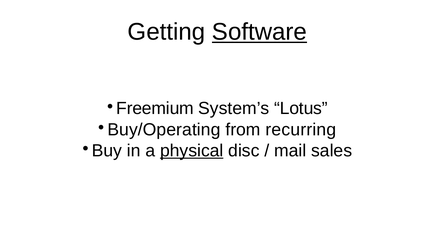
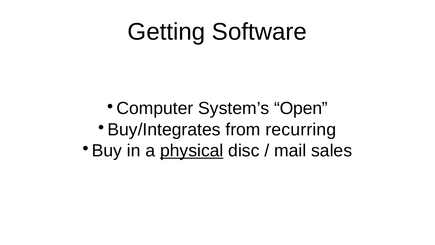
Software underline: present -> none (260, 32)
Freemium: Freemium -> Computer (155, 108)
Lotus: Lotus -> Open (301, 108)
Buy/Operating: Buy/Operating -> Buy/Integrates (164, 129)
